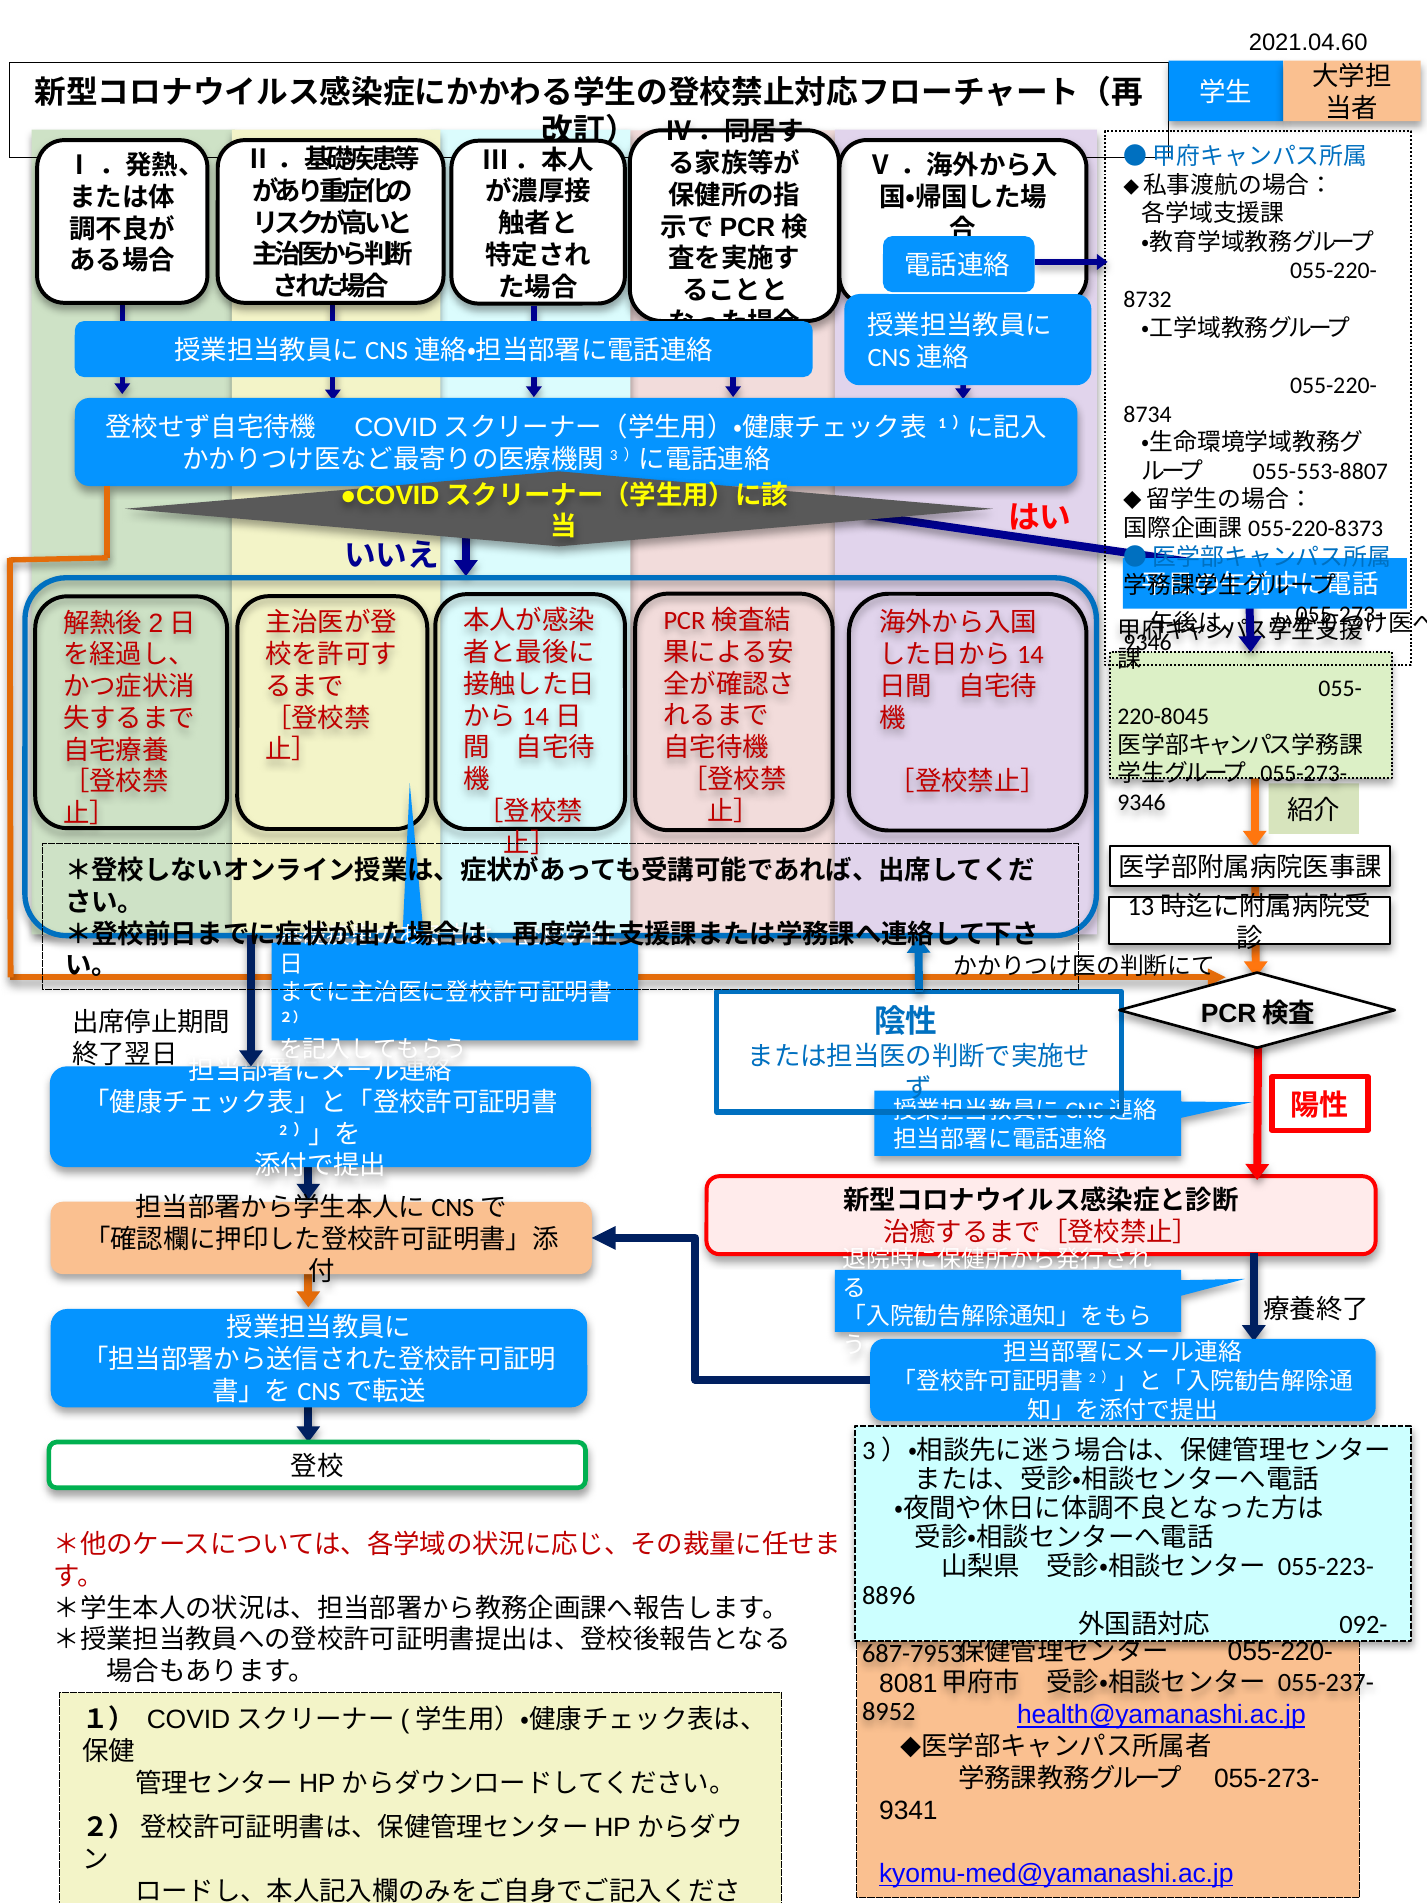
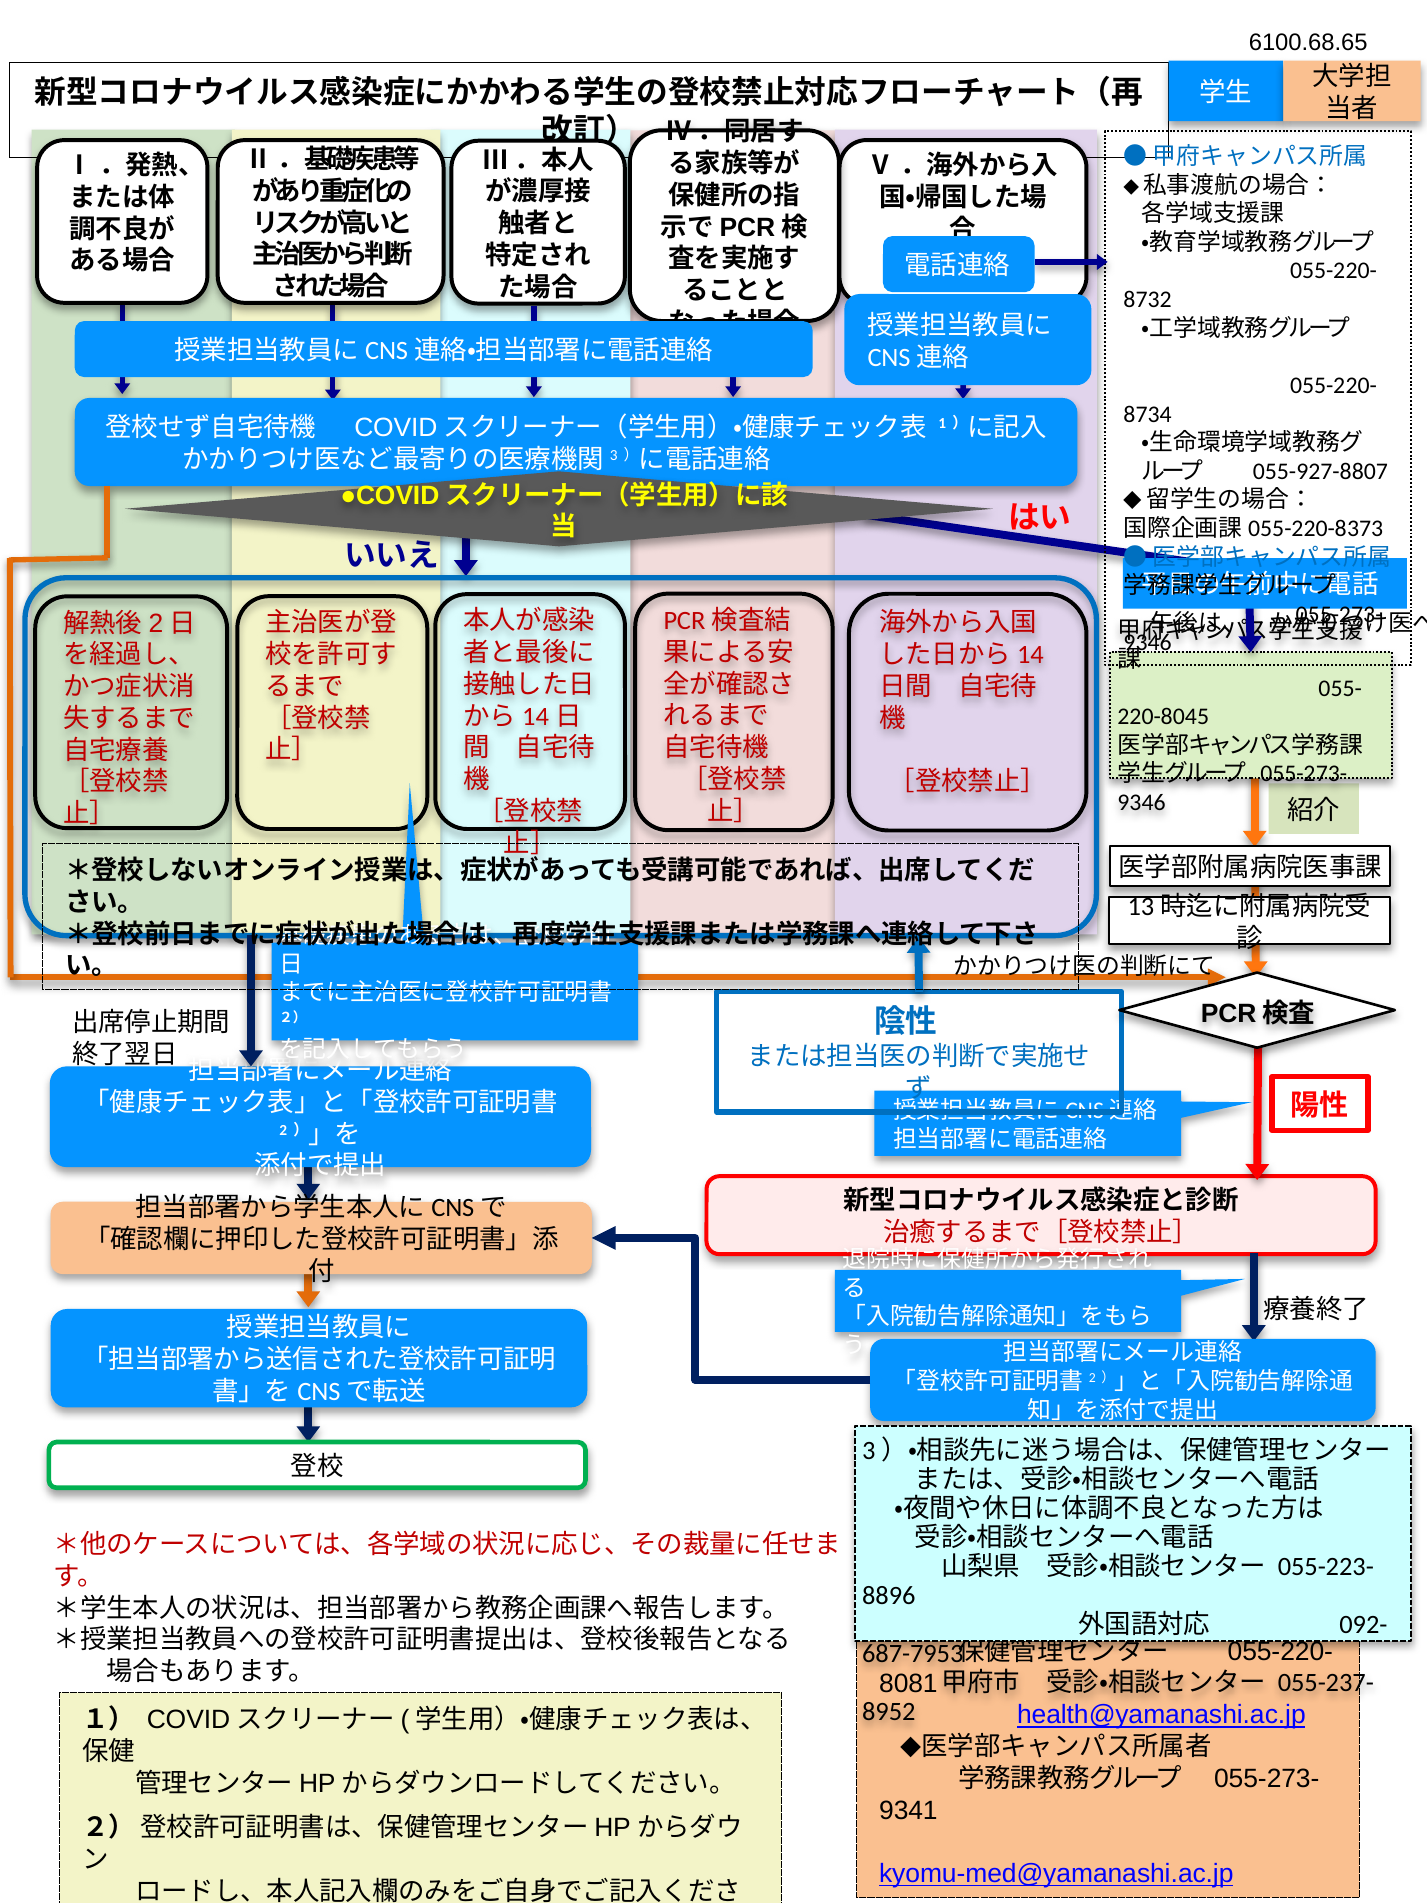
2021.04.60: 2021.04.60 -> 6100.68.65 (1308, 42)
055-553-8807: 055-553-8807 -> 055-927-8807 (1320, 471)
